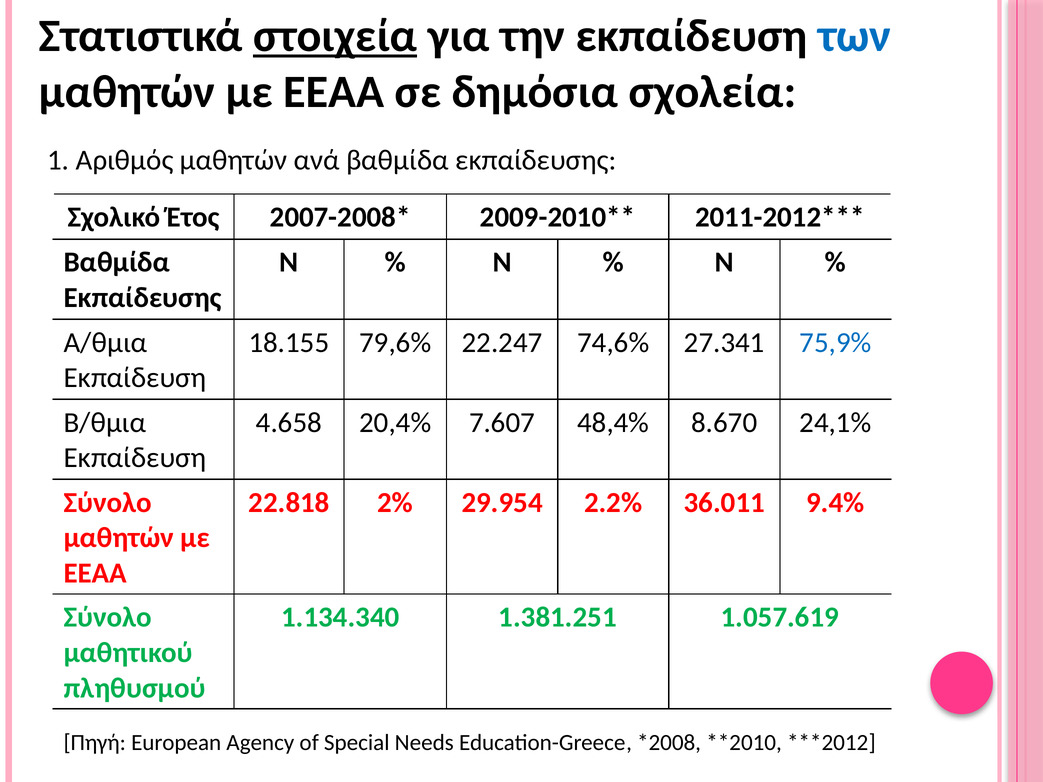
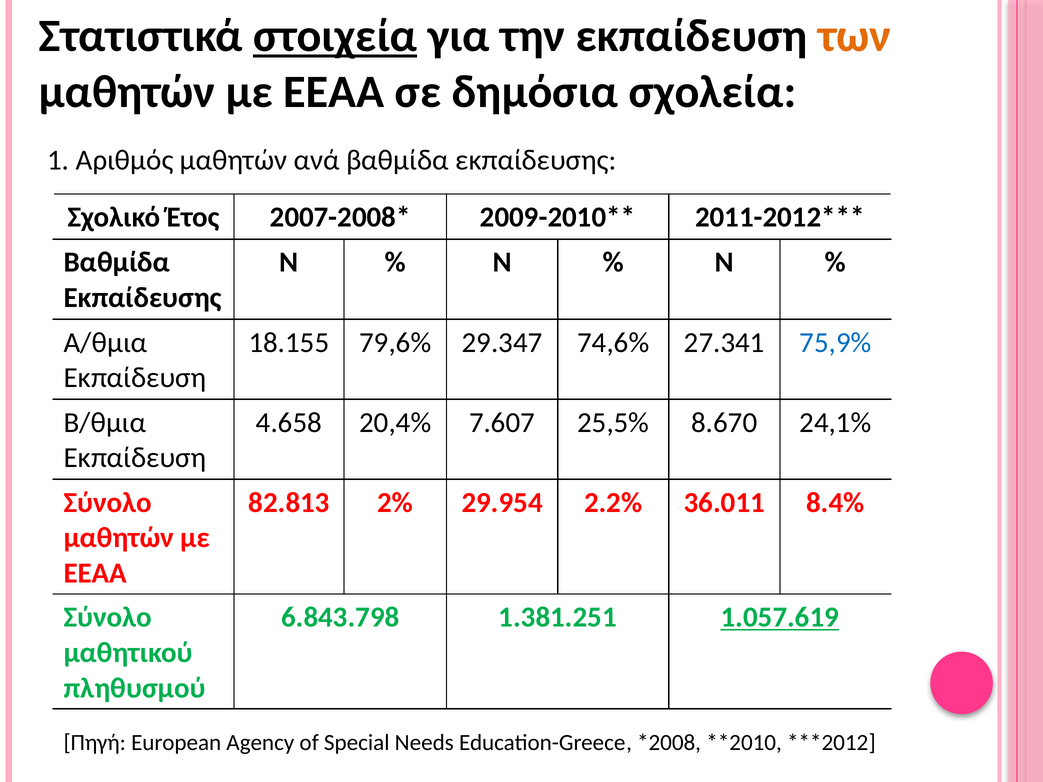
των colour: blue -> orange (855, 36)
22.247: 22.247 -> 29.347 (502, 343)
48,4%: 48,4% -> 25,5% (613, 423)
22.818: 22.818 -> 82.813 (289, 503)
9.4%: 9.4% -> 8.4% (835, 503)
1.134.340: 1.134.340 -> 6.843.798 (340, 617)
1.057.619 underline: none -> present (780, 617)
